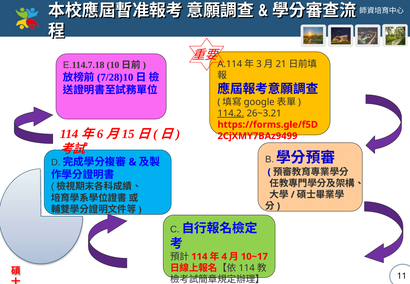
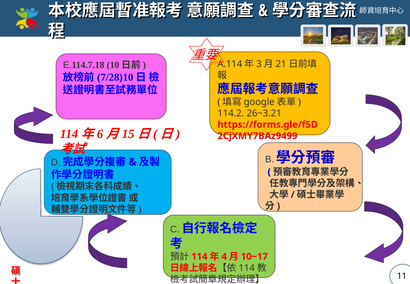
114.2 underline: present -> none (231, 113)
